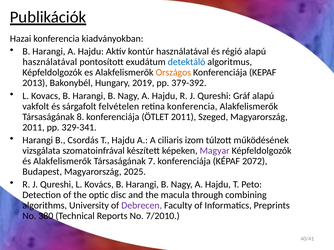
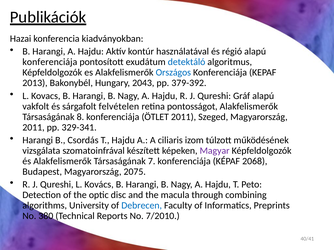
használatával: használatával -> konferenciája (50, 62)
Országos colour: orange -> blue (173, 73)
2019: 2019 -> 2043 (143, 83)
retina konferencia: konferencia -> pontosságot (192, 107)
2072: 2072 -> 2068 (255, 161)
2025: 2025 -> 2075 (135, 172)
Debrecen colour: purple -> blue (142, 206)
